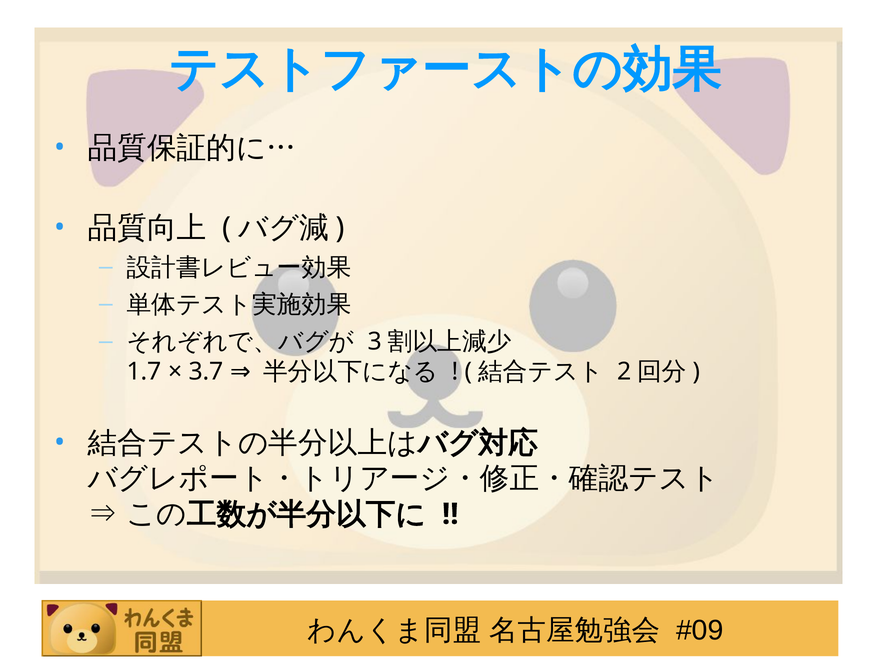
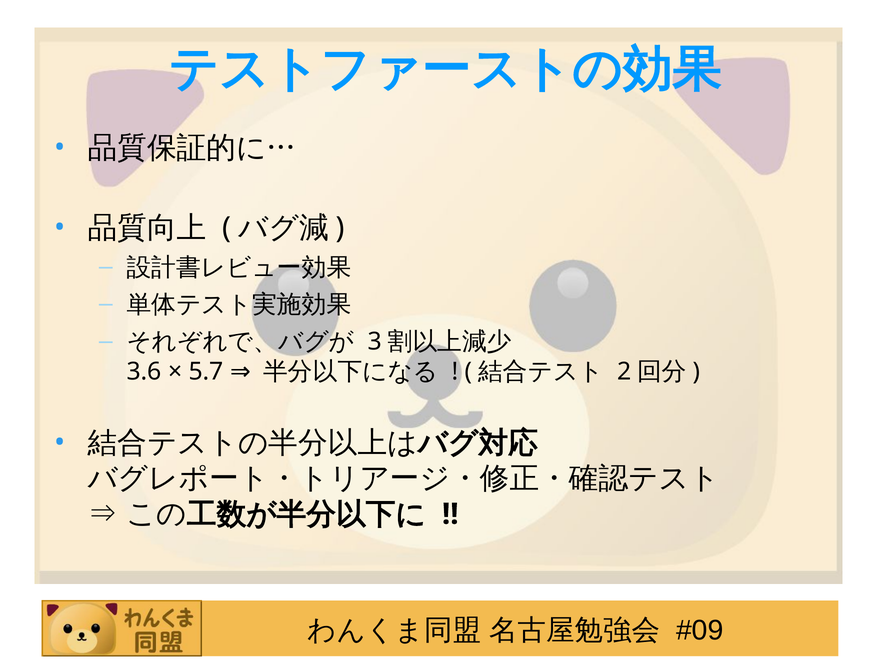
1.7: 1.7 -> 3.6 (144, 372)
3.7: 3.7 -> 5.7 (206, 372)
